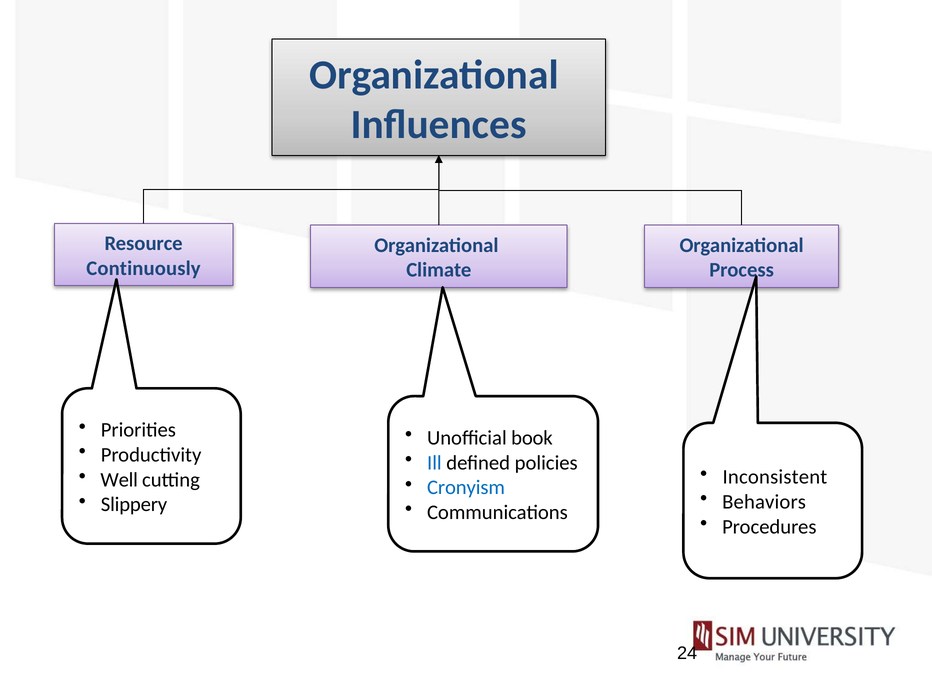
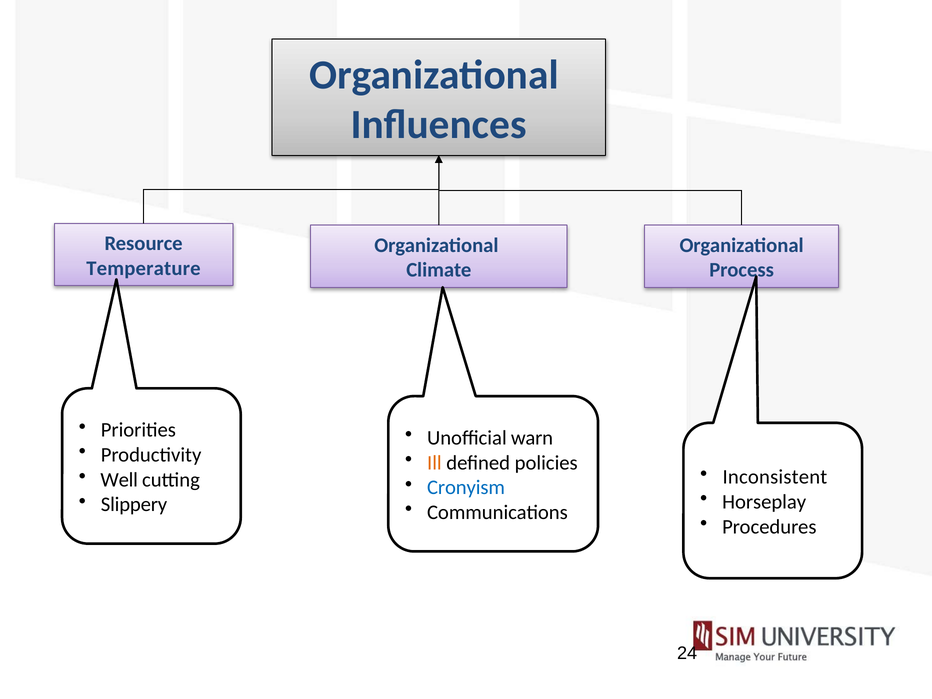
Continuously: Continuously -> Temperature (143, 268)
book: book -> warn (532, 438)
Ill colour: blue -> orange (434, 463)
Behaviors: Behaviors -> Horseplay (764, 502)
